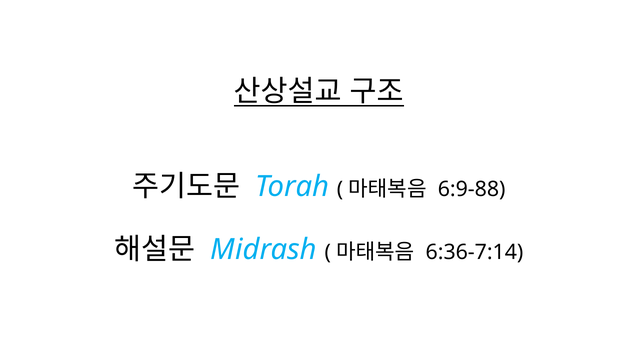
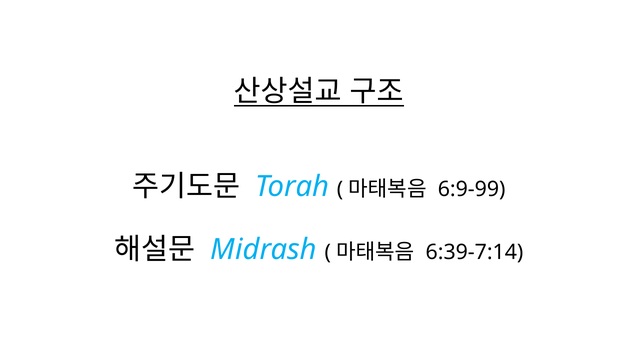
6:9-88: 6:9-88 -> 6:9-99 (472, 189)
6:36-7:14: 6:36-7:14 -> 6:39-7:14 (474, 253)
